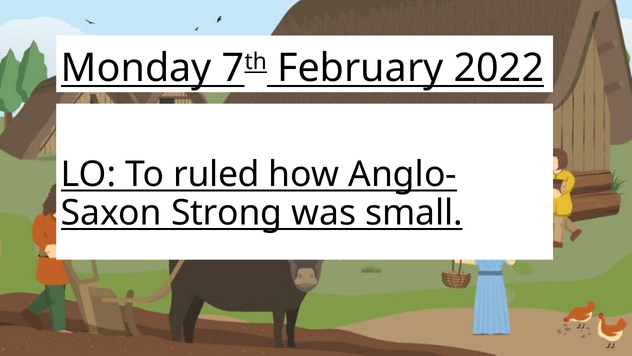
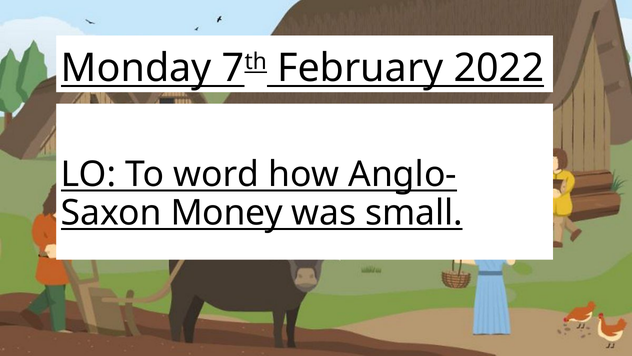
ruled: ruled -> word (216, 174)
Strong: Strong -> Money (227, 213)
